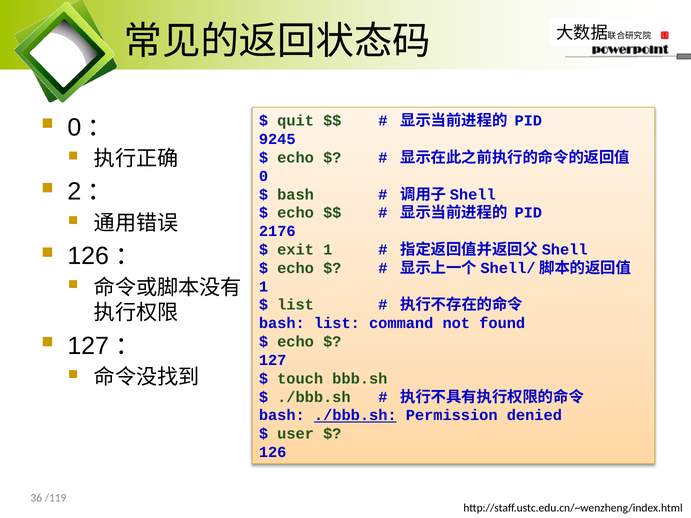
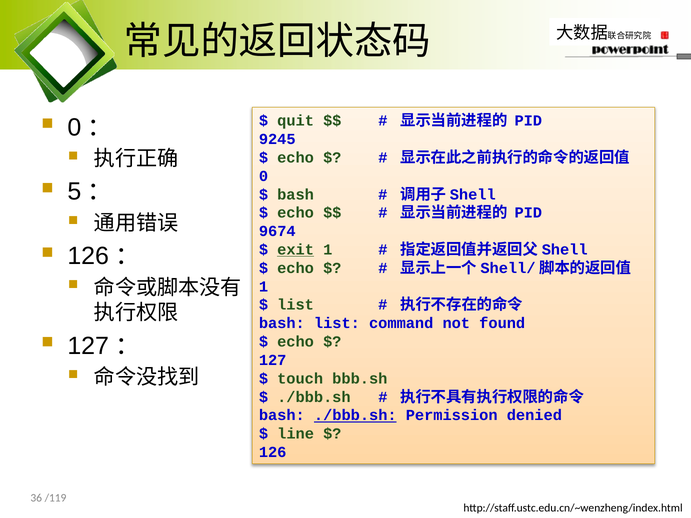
2: 2 -> 5 (74, 192)
2176: 2176 -> 9674 (277, 231)
exit underline: none -> present (296, 250)
user: user -> line (296, 434)
